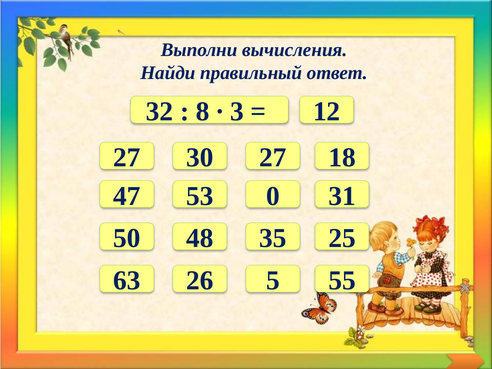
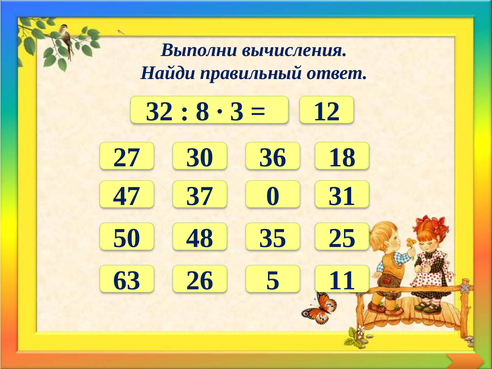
30 27: 27 -> 36 (273, 158)
53: 53 -> 37 (200, 196)
55: 55 -> 11 (342, 281)
